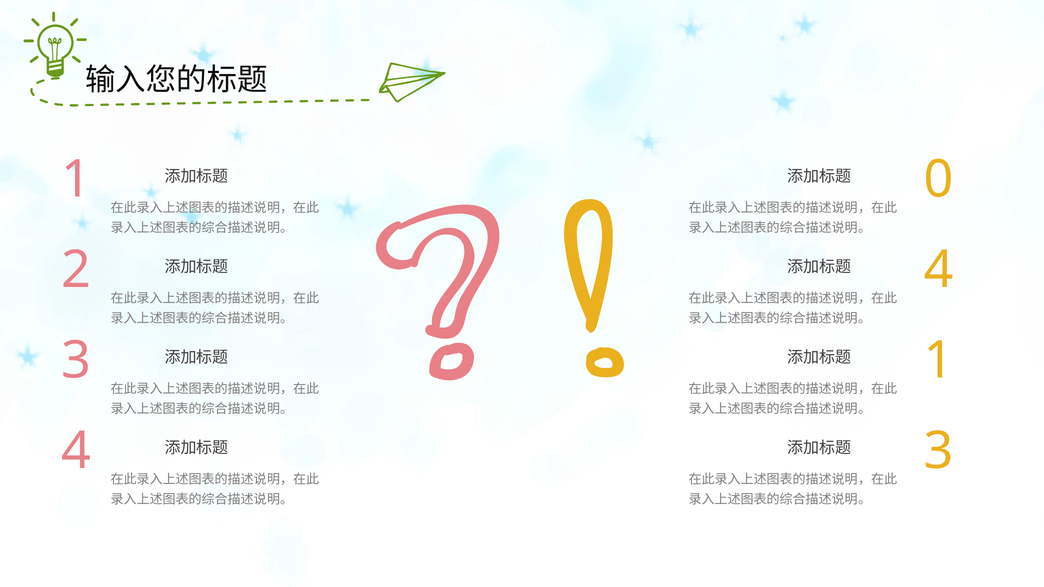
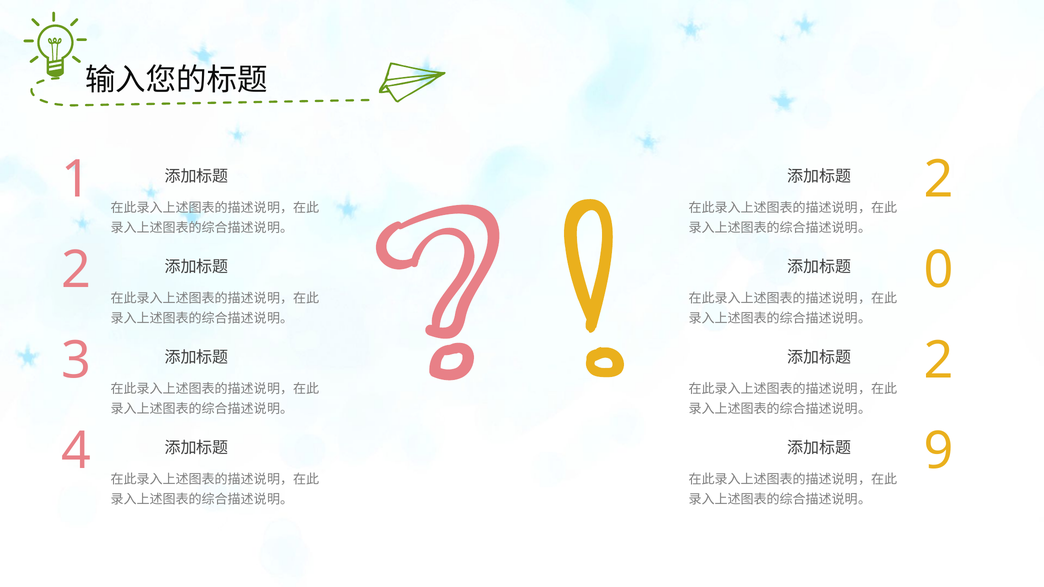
0: 0 -> 2 (939, 180)
4: 4 -> 0 (939, 270)
1: 1 -> 2 (939, 361)
3: 3 -> 9 (939, 451)
